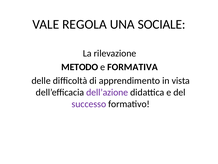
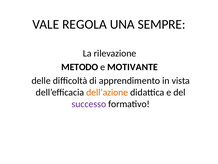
SOCIALE: SOCIALE -> SEMPRE (162, 24)
FORMATIVA: FORMATIVA -> MOTIVANTE (133, 67)
dell’azione colour: purple -> orange (107, 92)
